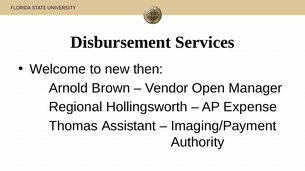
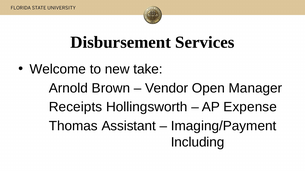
then: then -> take (148, 69)
Regional: Regional -> Receipts (76, 107)
Authority: Authority -> Including (198, 143)
